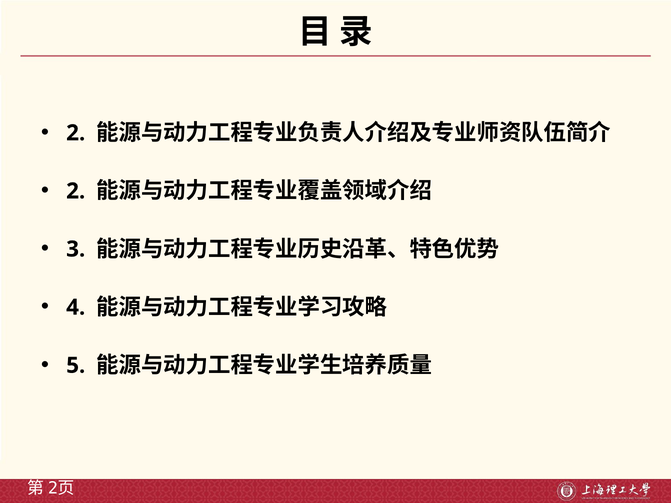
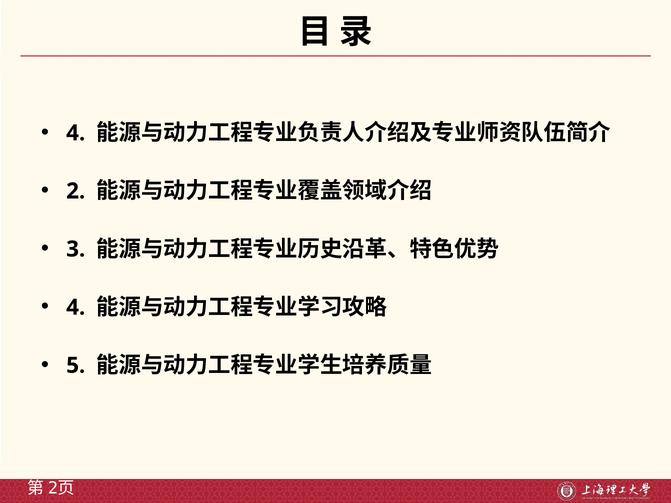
2: 2 -> 4 (76, 133)
